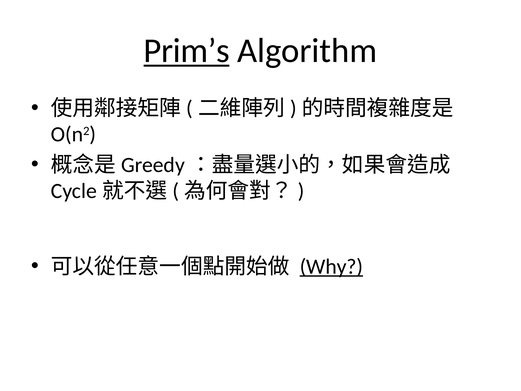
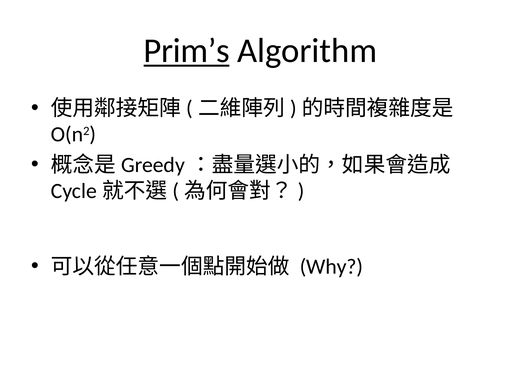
Why underline: present -> none (331, 266)
